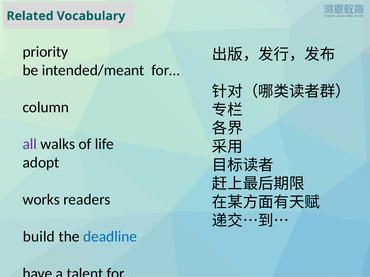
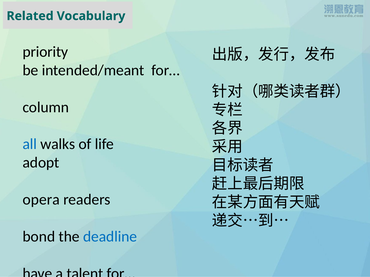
all colour: purple -> blue (30, 144)
works: works -> opera (41, 200)
build: build -> bond (39, 237)
